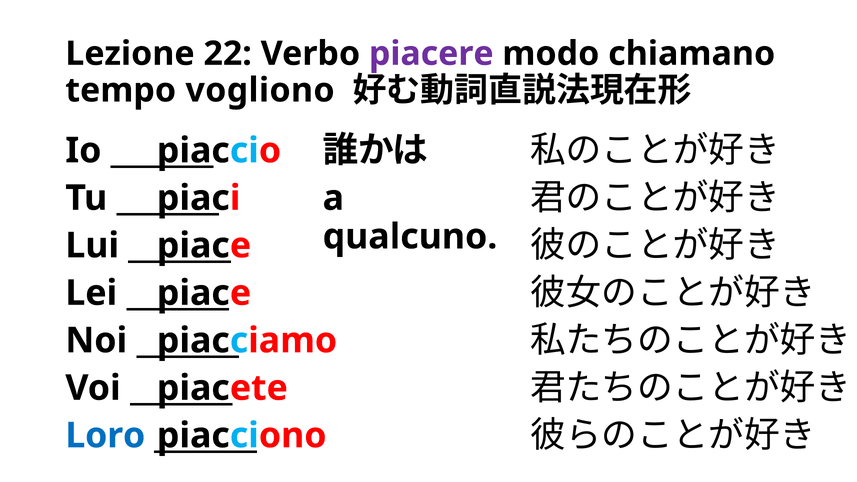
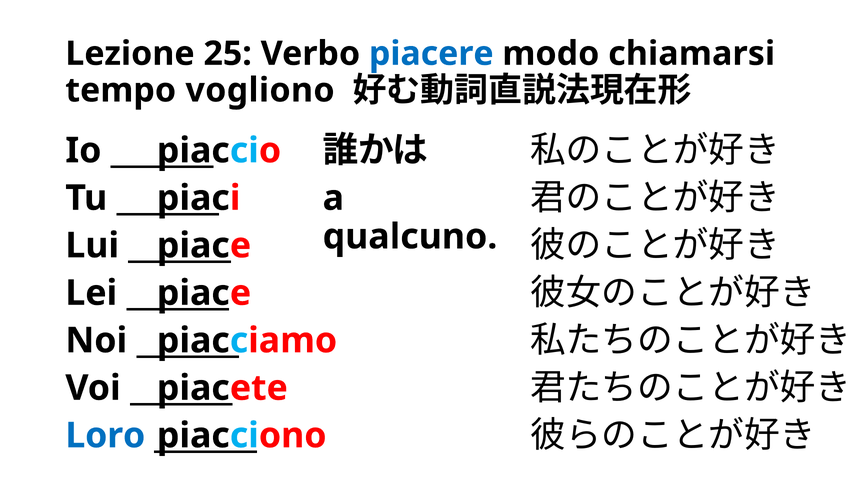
22: 22 -> 25 (228, 54)
piacere colour: purple -> blue (431, 54)
chiamano: chiamano -> chiamarsi (692, 54)
